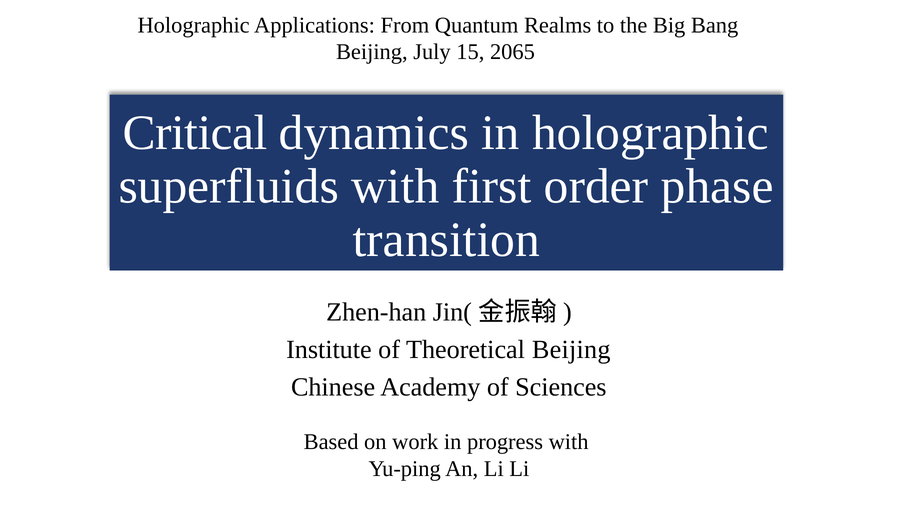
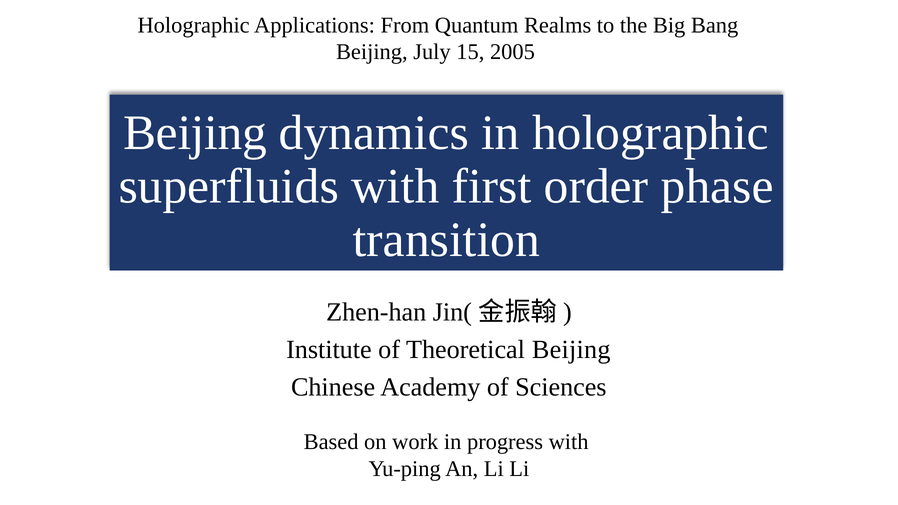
2065: 2065 -> 2005 (512, 52)
Critical: Critical -> Beijing (195, 133)
